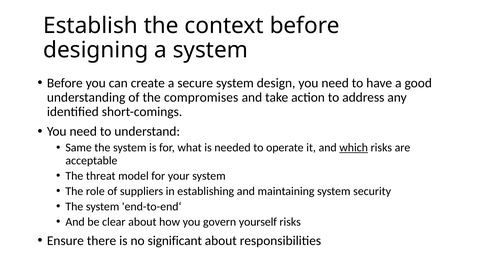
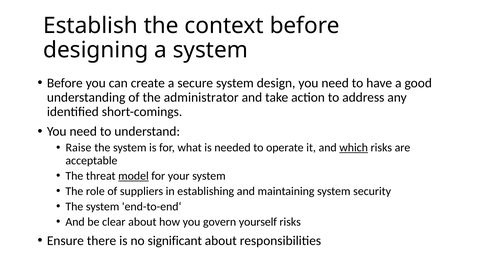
compromises: compromises -> administrator (201, 97)
Same: Same -> Raise (78, 148)
model underline: none -> present (133, 176)
